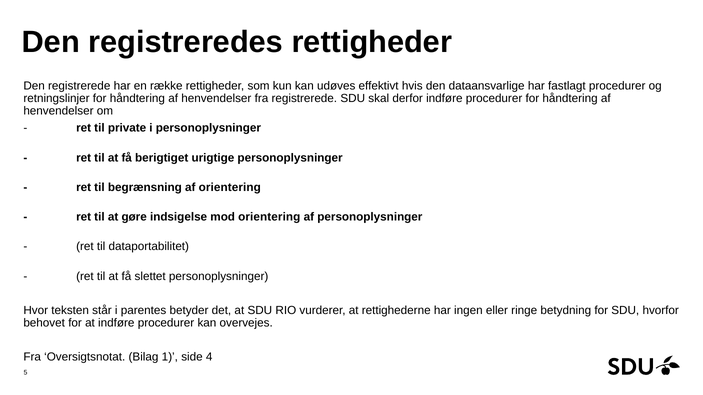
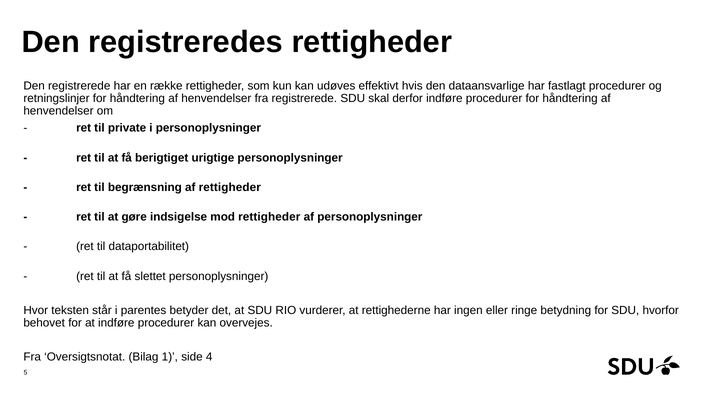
af orientering: orientering -> rettigheder (230, 188)
mod orientering: orientering -> rettigheder (269, 217)
